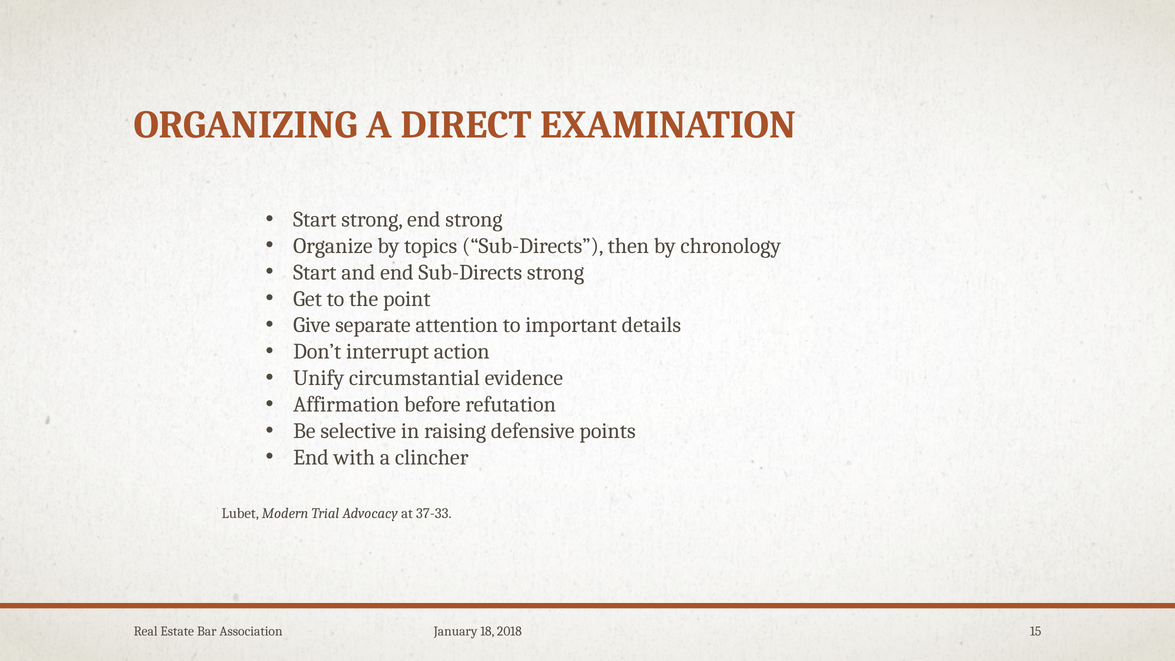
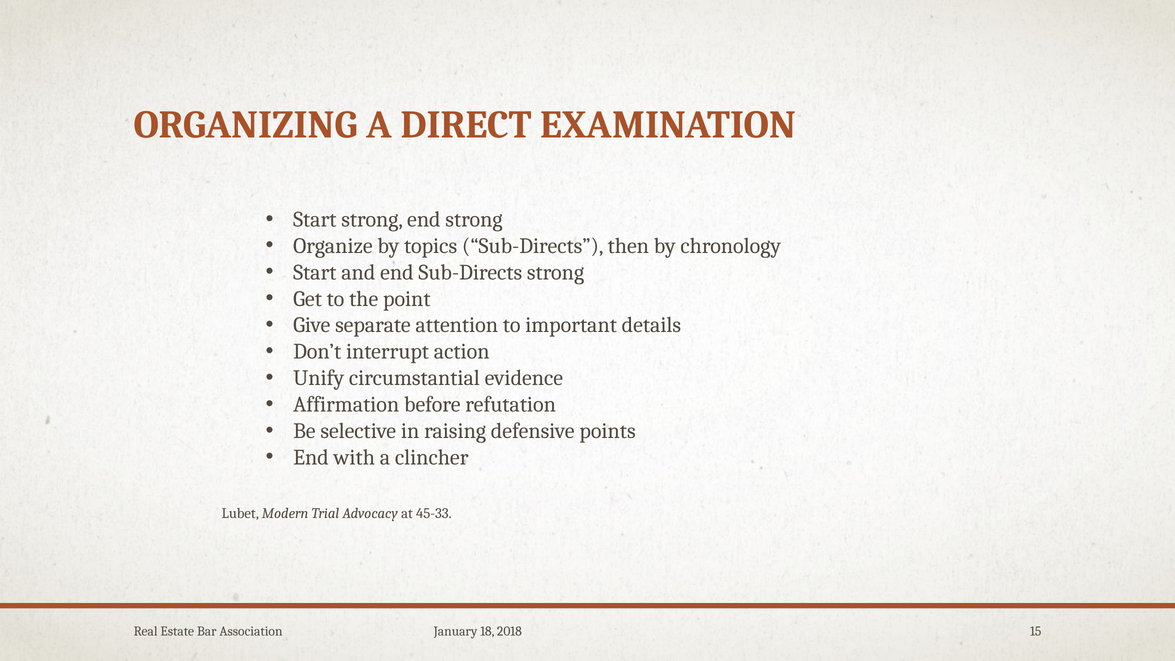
37-33: 37-33 -> 45-33 (434, 514)
